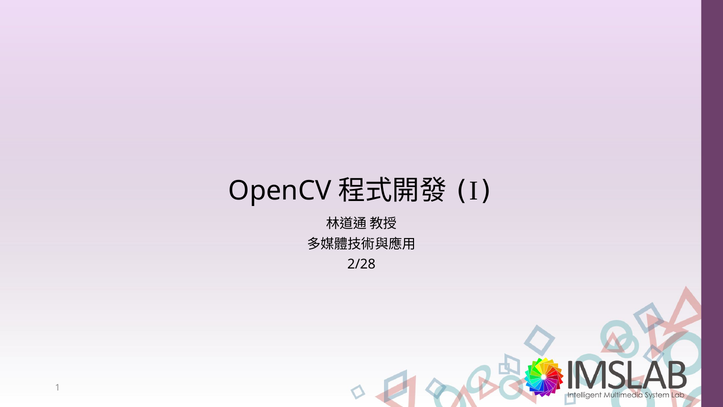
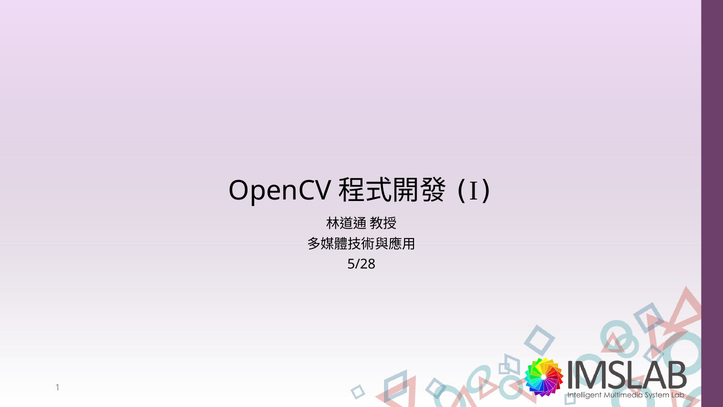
2/28: 2/28 -> 5/28 (361, 264)
